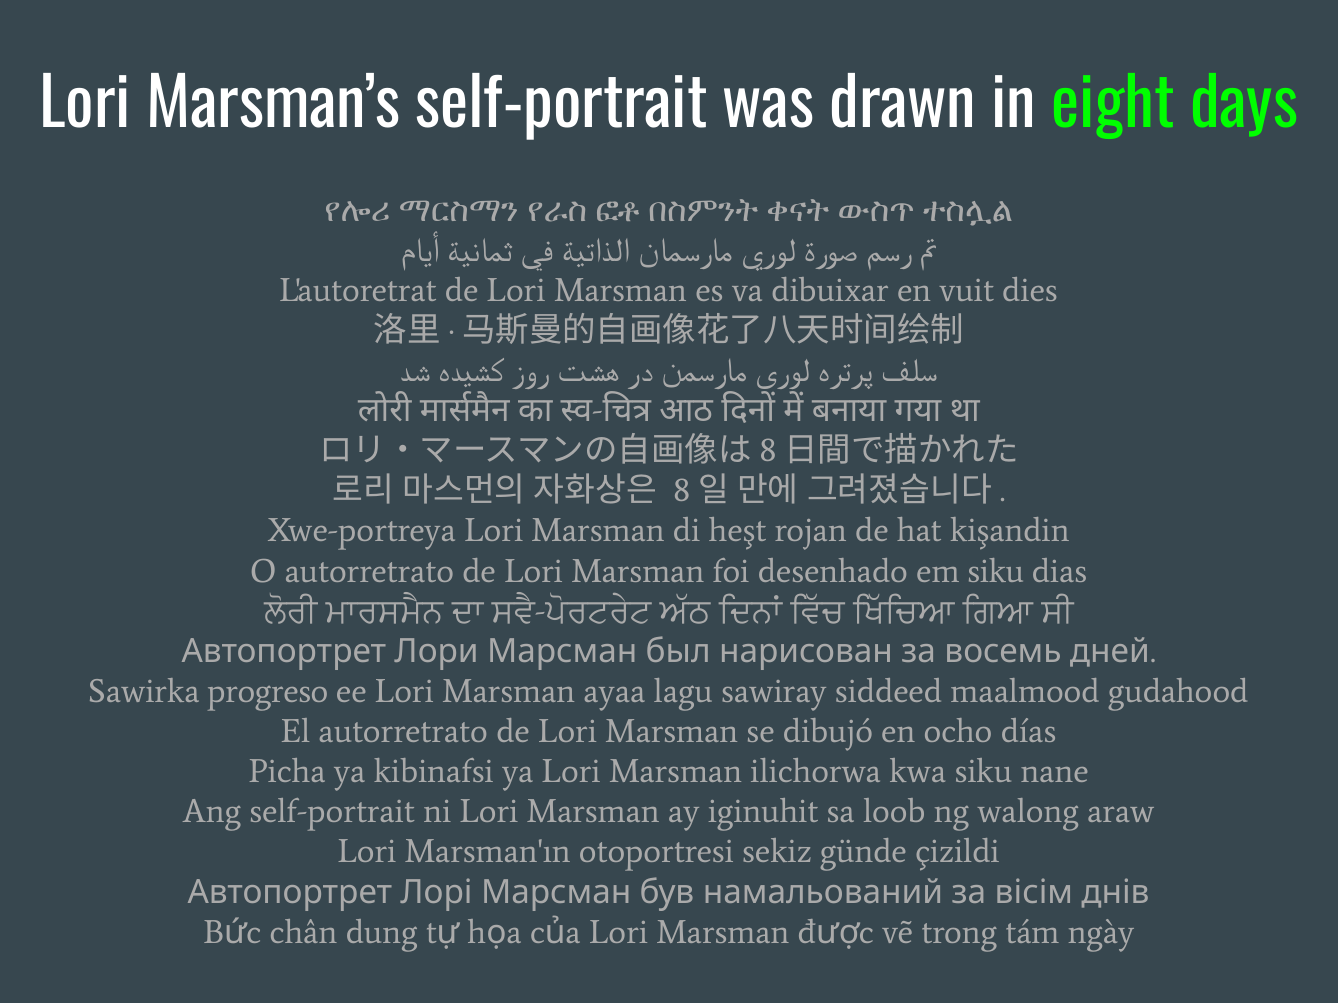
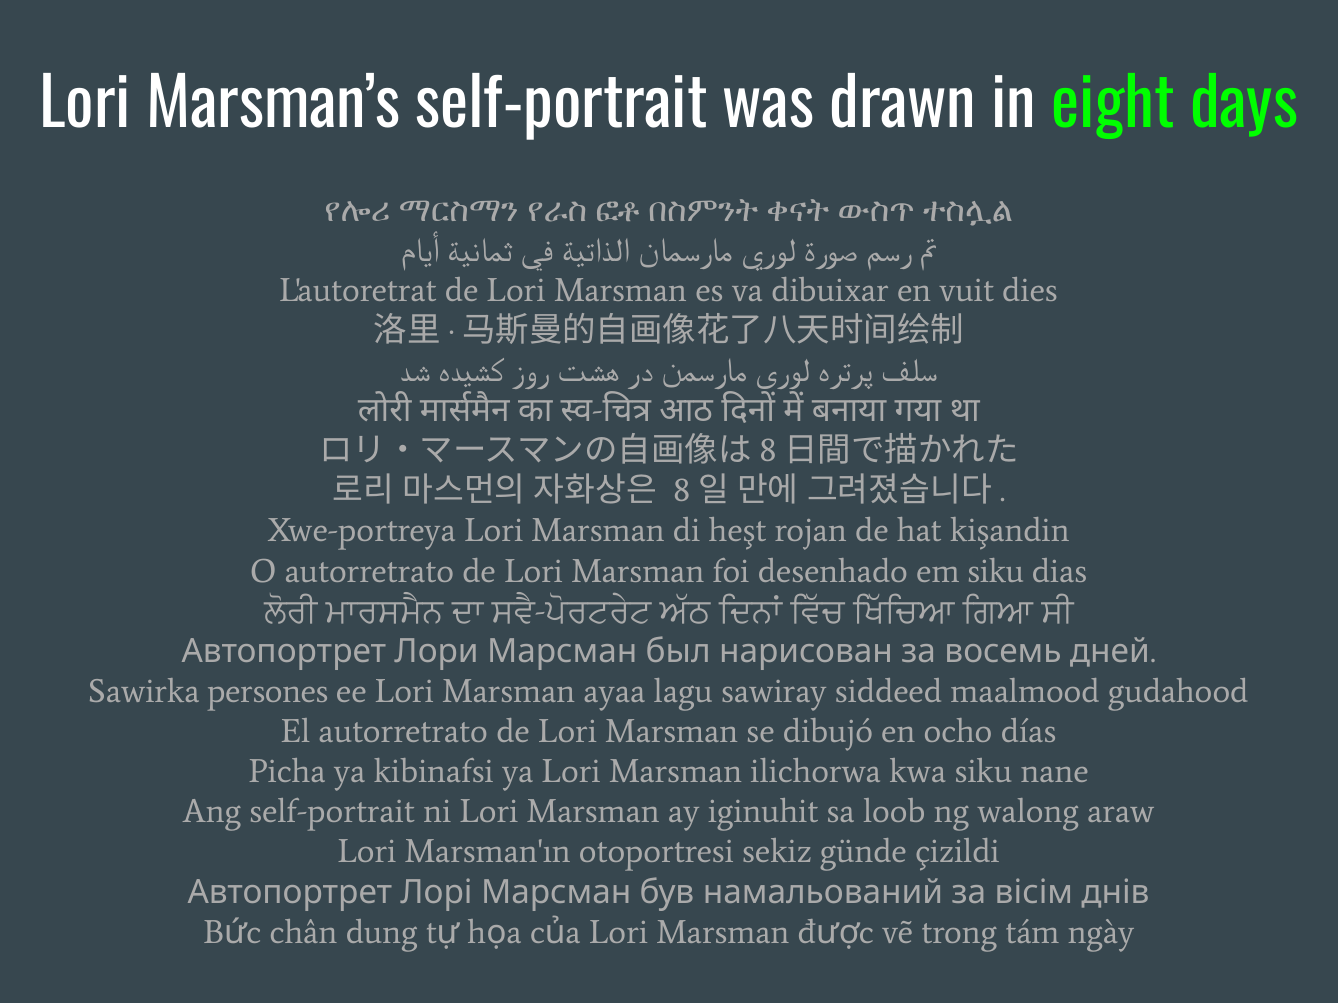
progreso: progreso -> persones (268, 692)
